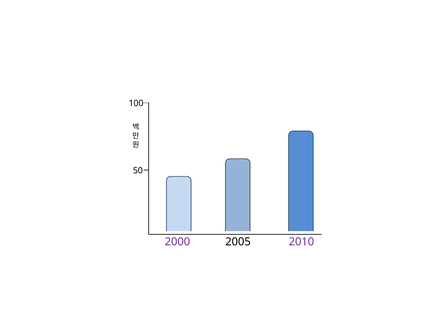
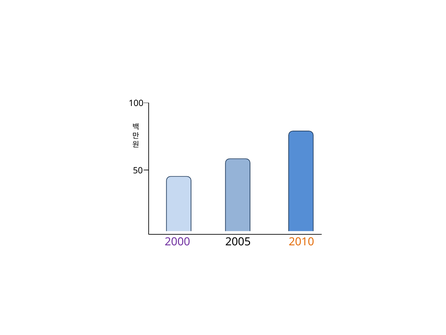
2010 colour: purple -> orange (301, 242)
